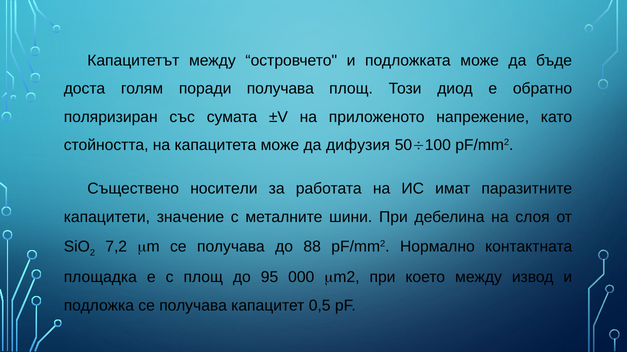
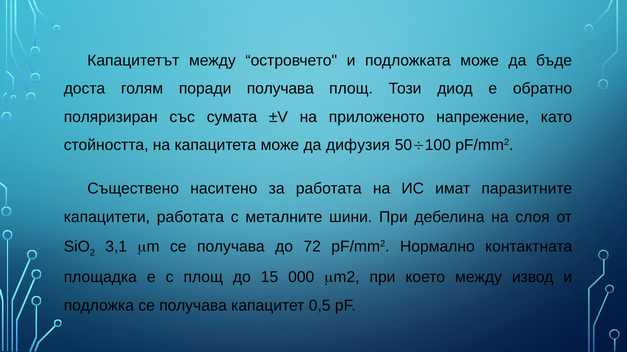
носители: носители -> наситено (224, 189)
капацитети значение: значение -> работата (190, 217)
7,2: 7,2 -> 3,1 (116, 247)
88: 88 -> 72 (312, 247)
95: 95 -> 15 (270, 278)
